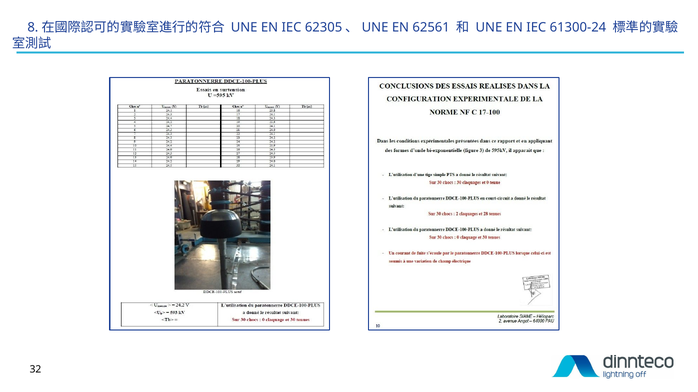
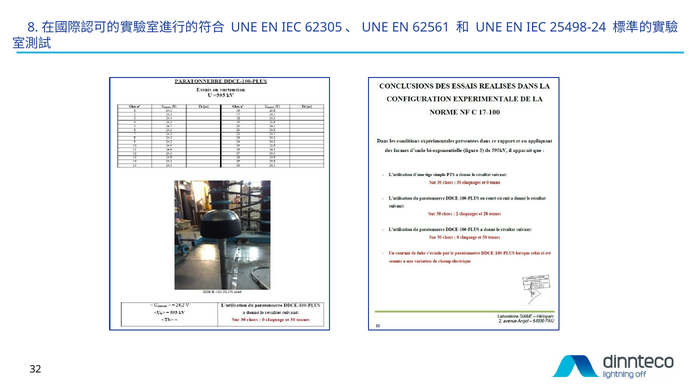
61300-24: 61300-24 -> 25498-24 (578, 28)
